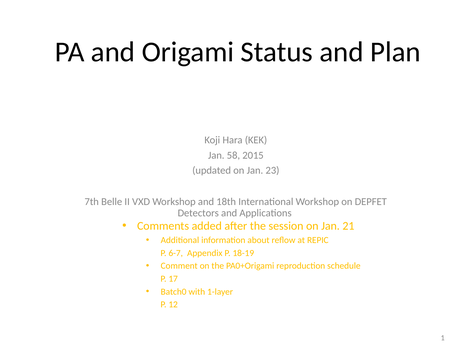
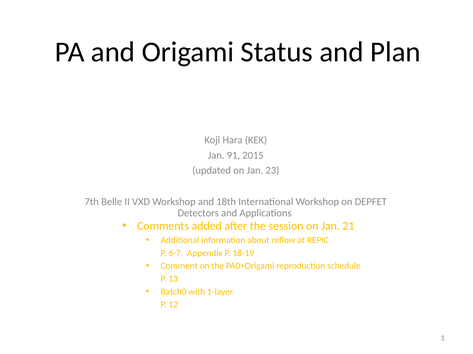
58: 58 -> 91 (233, 156)
17: 17 -> 13 (173, 279)
